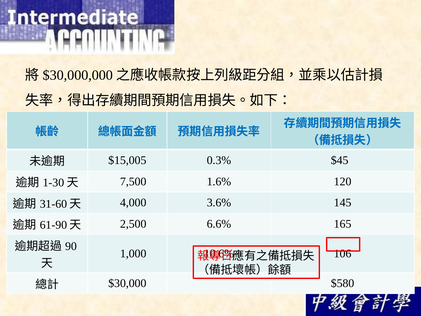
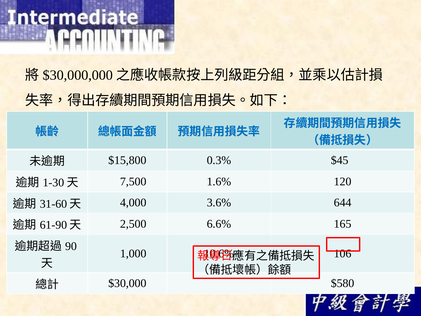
$15,005: $15,005 -> $15,800 (127, 160)
145: 145 -> 644 (343, 203)
